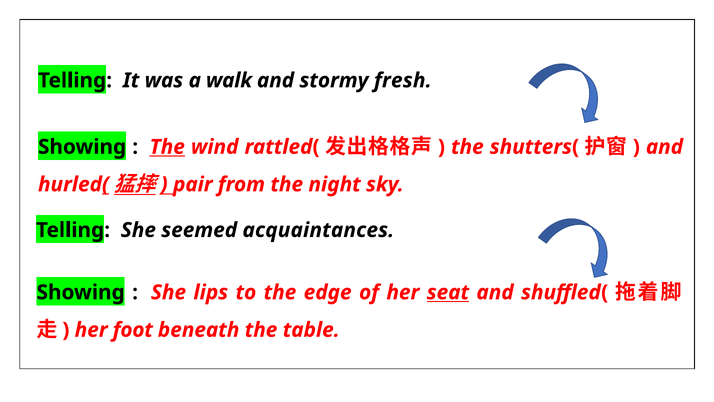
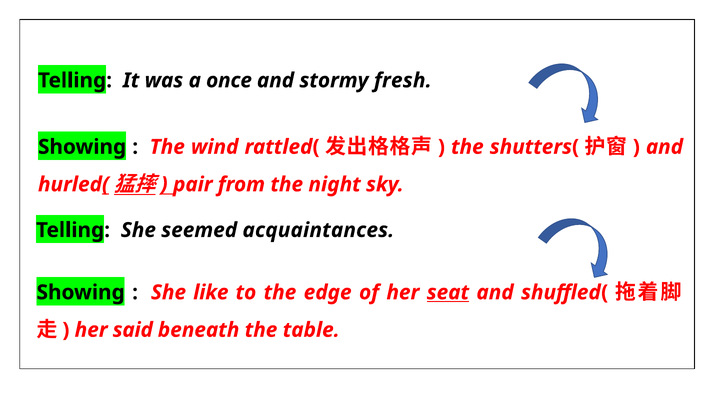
walk: walk -> once (229, 80)
The underline: present -> none (167, 147)
lips: lips -> like (211, 292)
foot: foot -> said (133, 330)
